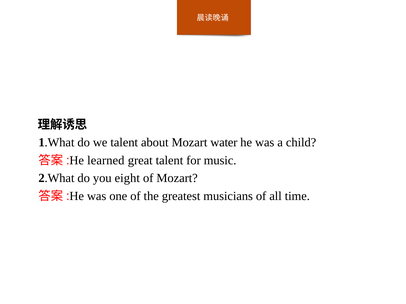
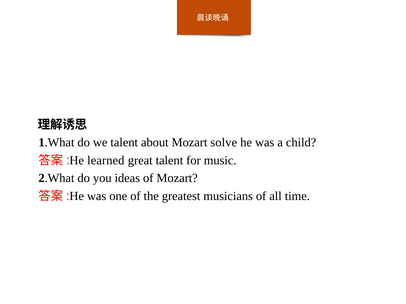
water: water -> solve (224, 143)
eight: eight -> ideas (127, 178)
